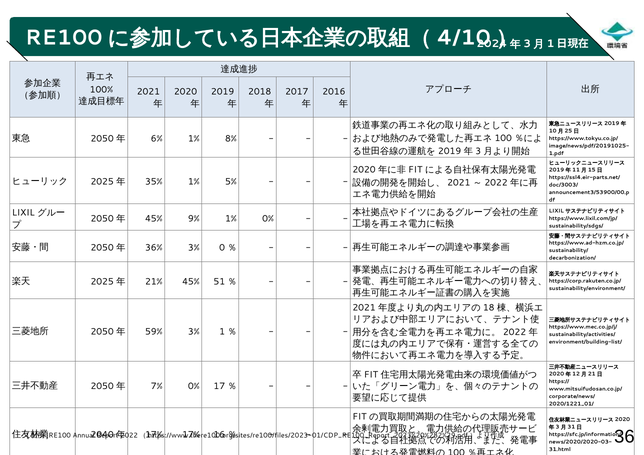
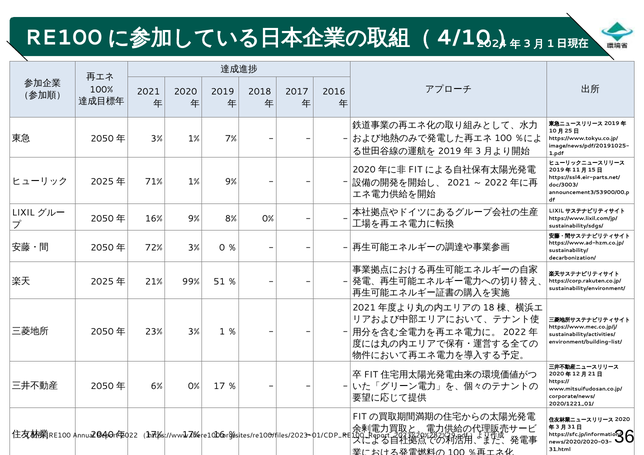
6%: 6% -> 3% (157, 139)
8%: 8% -> 7% (231, 139)
35%: 35% -> 71% (154, 182)
1% 5%: 5% -> 9% (231, 182)
45%: 45% -> 16% (154, 219)
9% 1%: 1% -> 8% (231, 219)
36%: 36% -> 72% (154, 248)
21% 45%: 45% -> 99% (191, 282)
59%: 59% -> 23% (154, 332)
7%: 7% -> 6% (157, 386)
